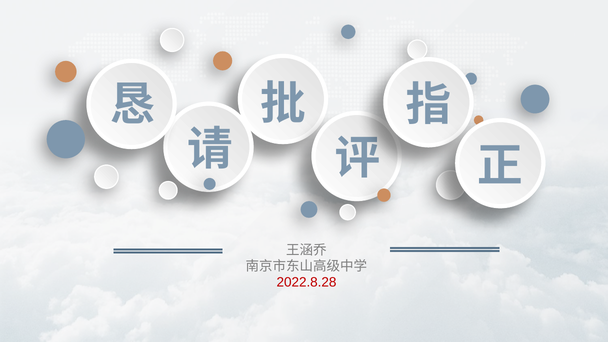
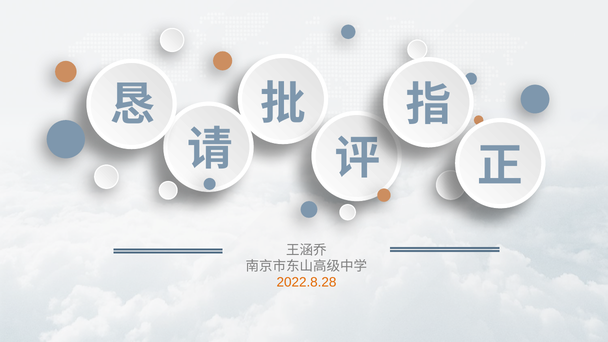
2022.8.28 colour: red -> orange (307, 283)
